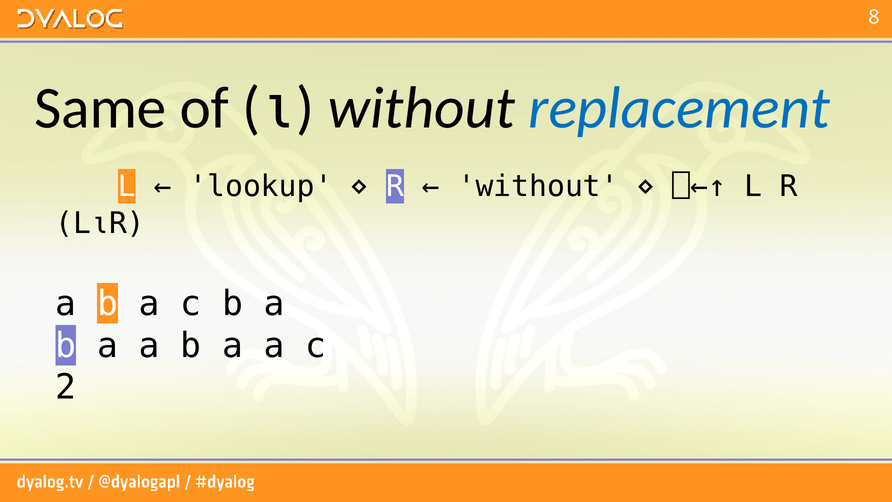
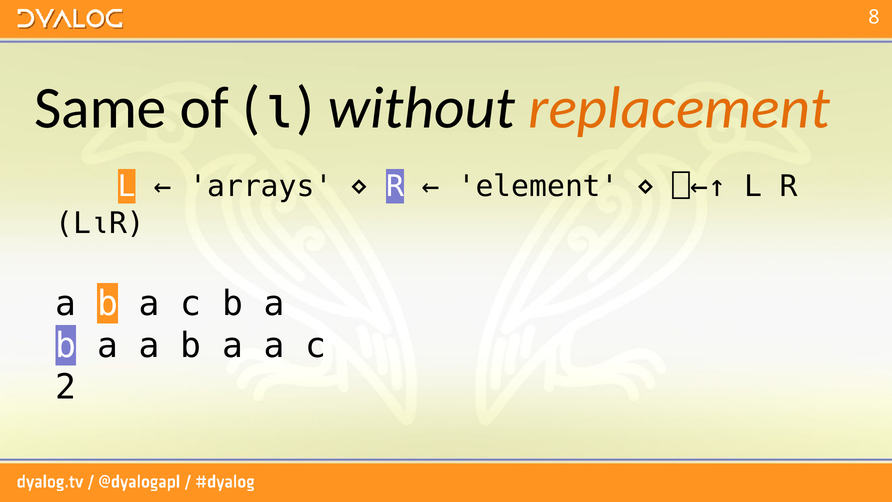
replacement colour: blue -> orange (679, 108)
lookup: lookup -> arrays (261, 186)
without: without -> element (538, 186)
